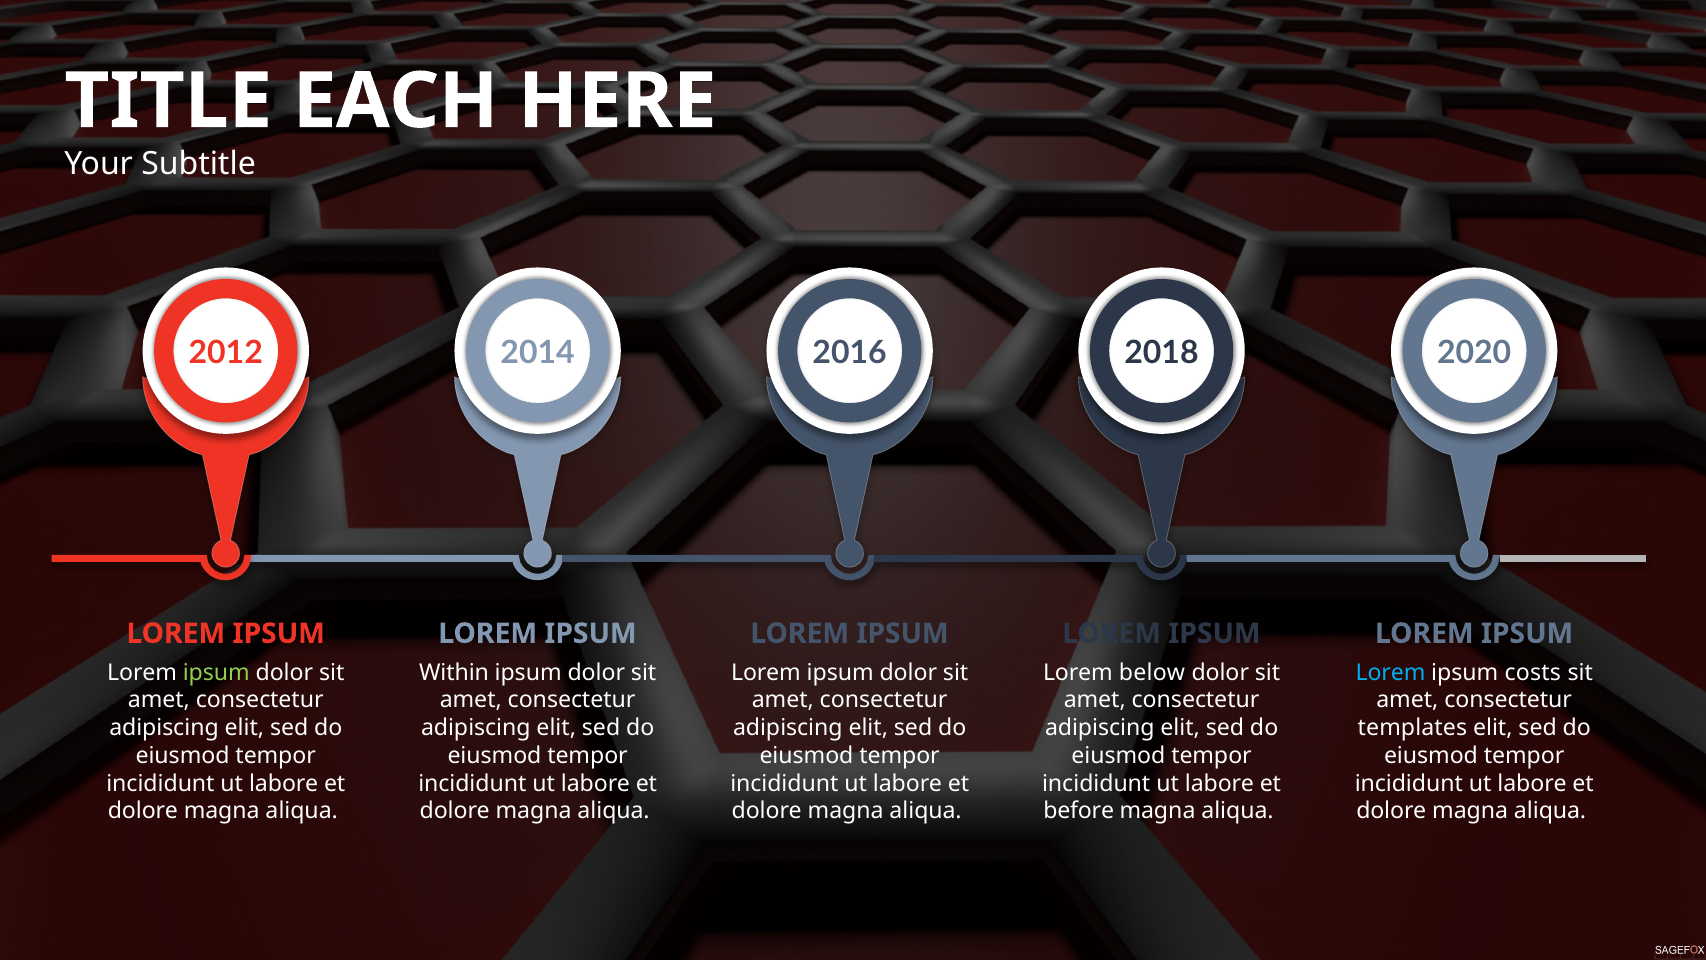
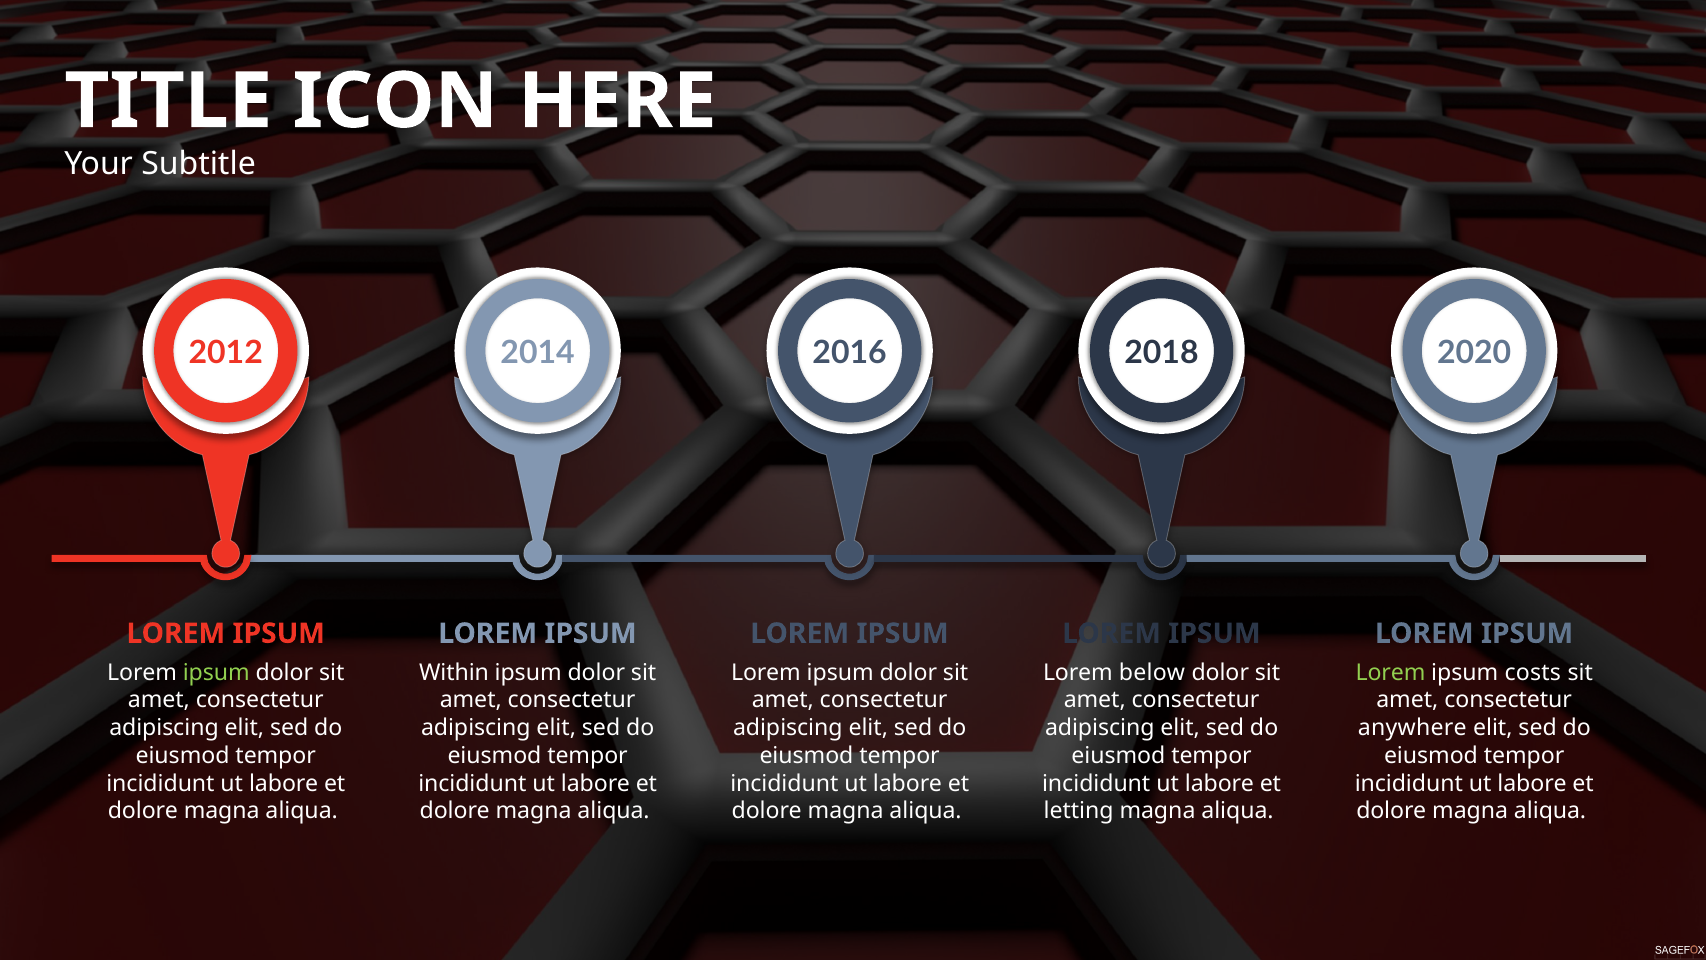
EACH: EACH -> ICON (395, 101)
Lorem colour: light blue -> light green (1391, 672)
templates: templates -> anywhere (1412, 728)
before: before -> letting (1079, 811)
